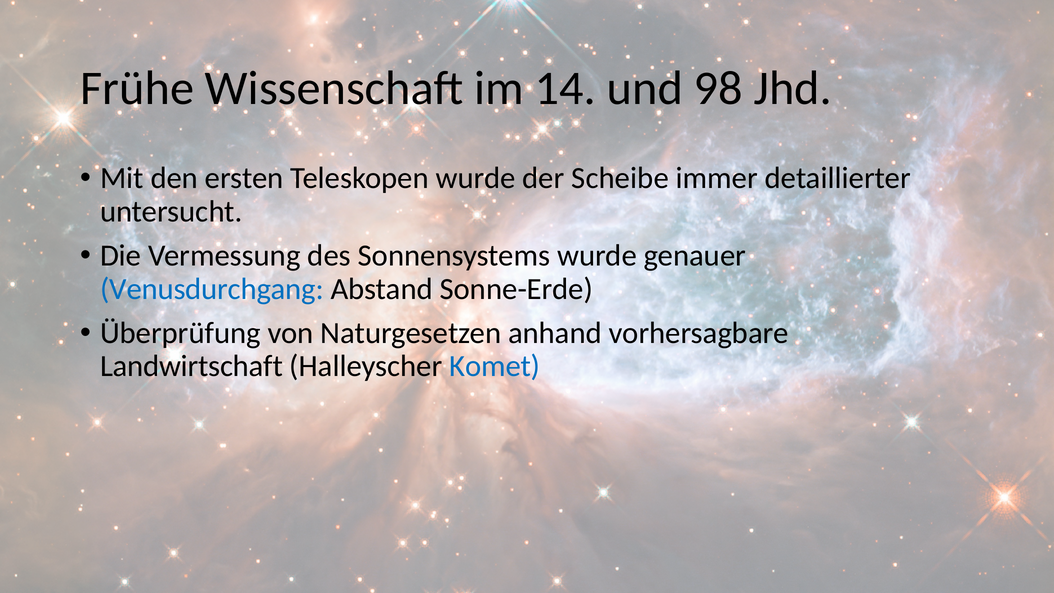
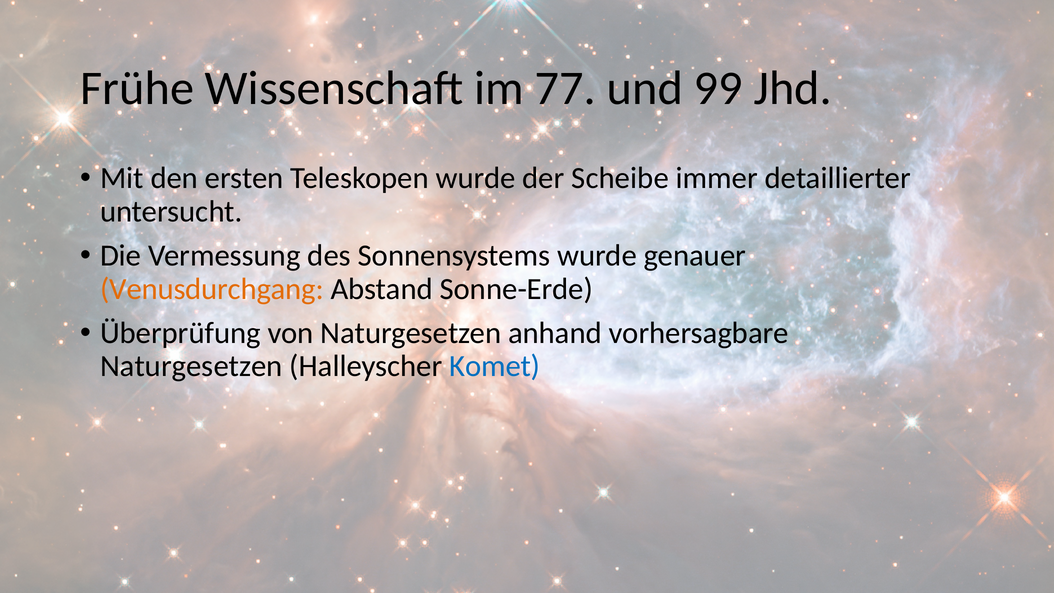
14: 14 -> 77 (565, 89)
98: 98 -> 99 (718, 89)
Venusdurchgang colour: blue -> orange (212, 289)
Landwirtschaft: Landwirtschaft -> Naturgesetzen (191, 366)
